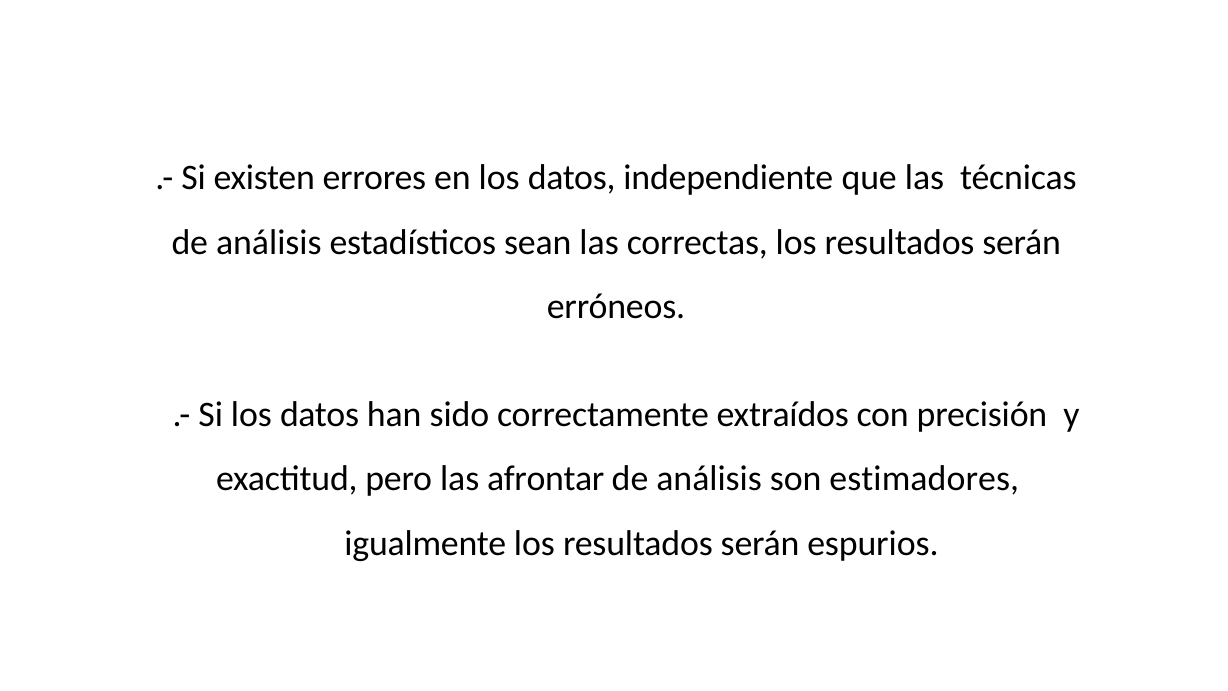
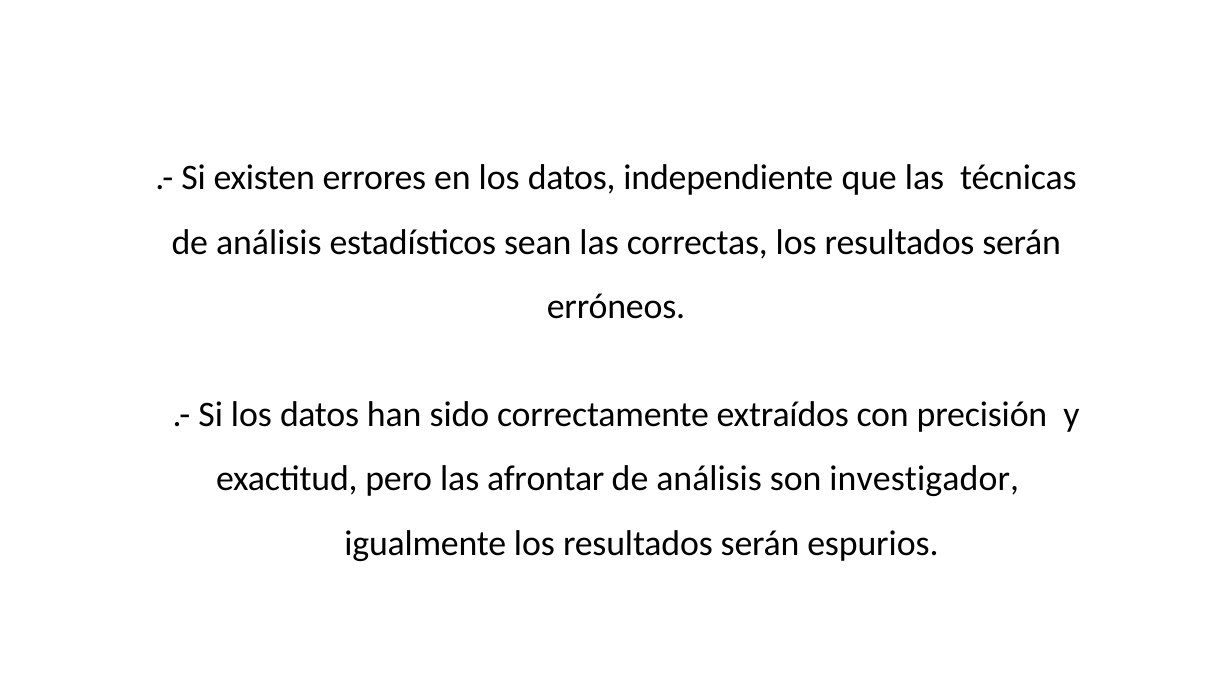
estimadores: estimadores -> investigador (924, 479)
